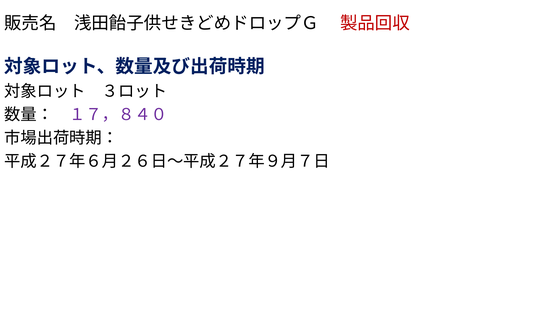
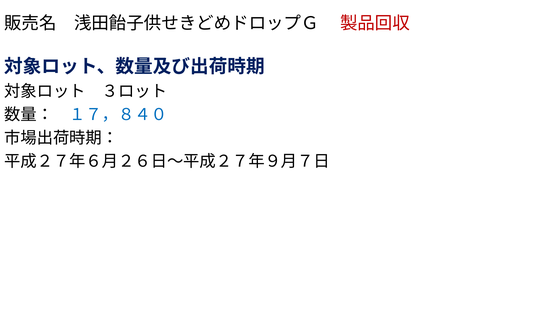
１７，８４０ colour: purple -> blue (118, 115)
